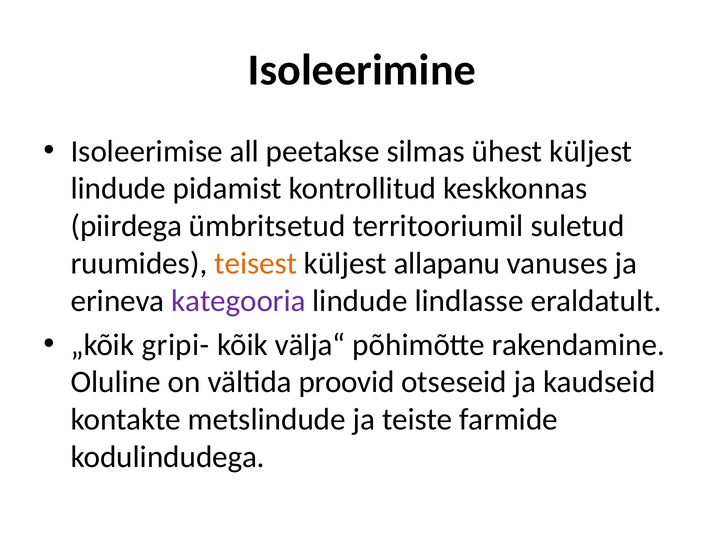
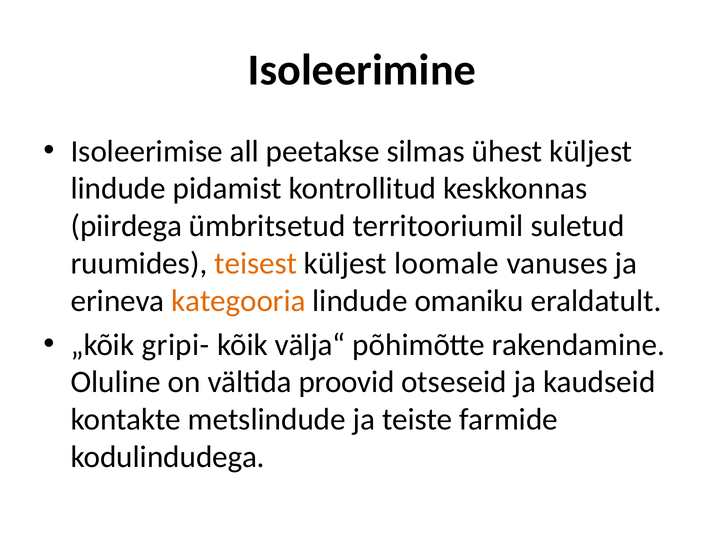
allapanu: allapanu -> loomale (447, 263)
kategooria colour: purple -> orange (238, 301)
lindlasse: lindlasse -> omaniku (469, 301)
